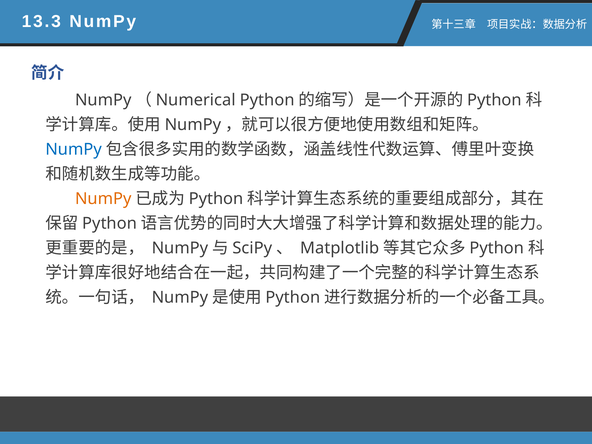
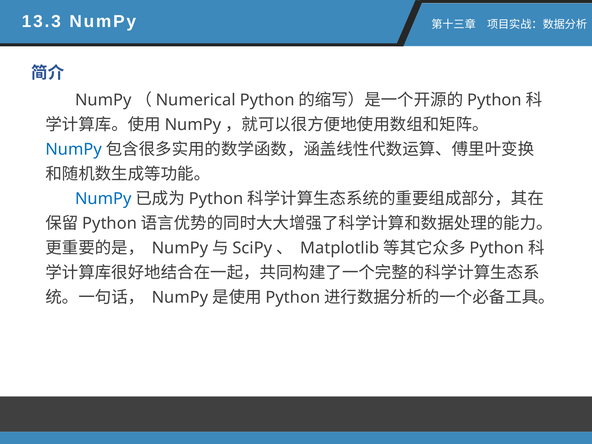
NumPy colour: orange -> blue (103, 199)
